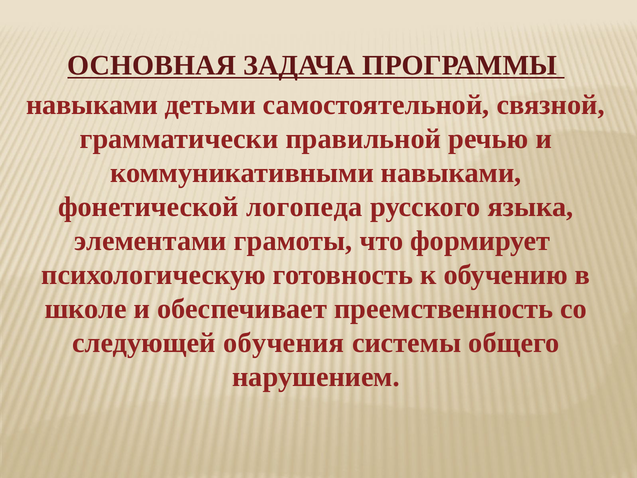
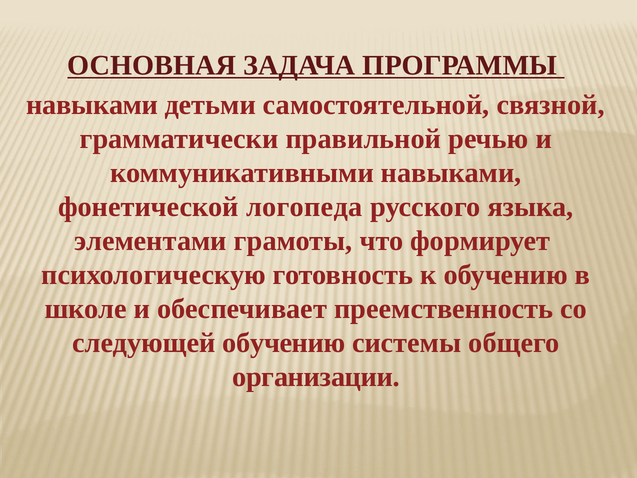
следующей обучения: обучения -> обучению (284, 342)
нарушением: нарушением -> организации (316, 376)
